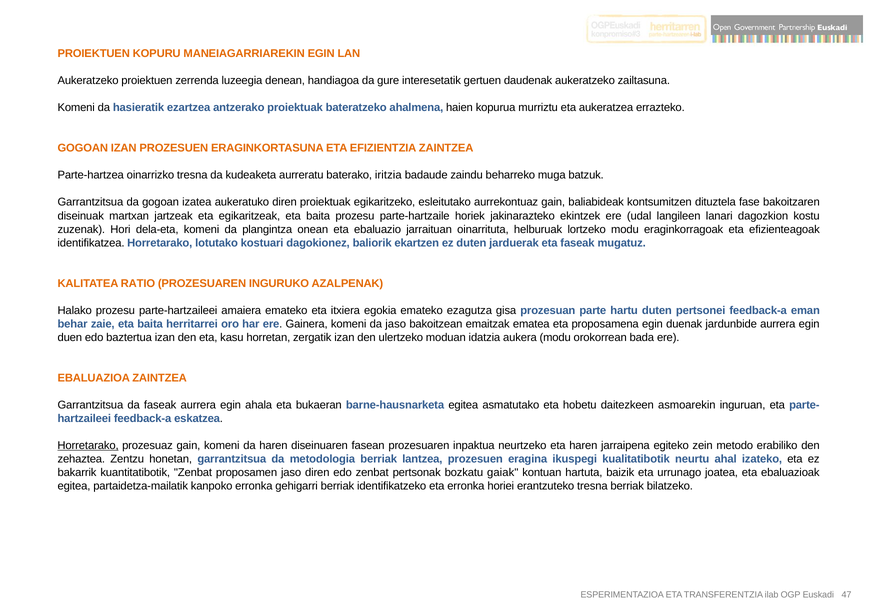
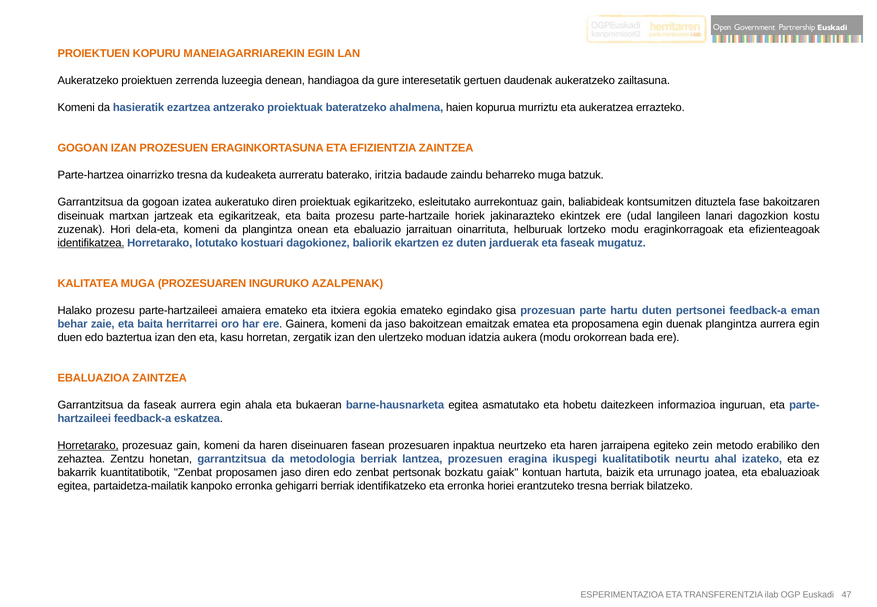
identifikatzea underline: none -> present (91, 243)
KALITATEA RATIO: RATIO -> MUGA (138, 283)
ezagutza: ezagutza -> egindako (469, 310)
duenak jardunbide: jardunbide -> plangintza (731, 324)
asmoarekin: asmoarekin -> informazioa (687, 405)
